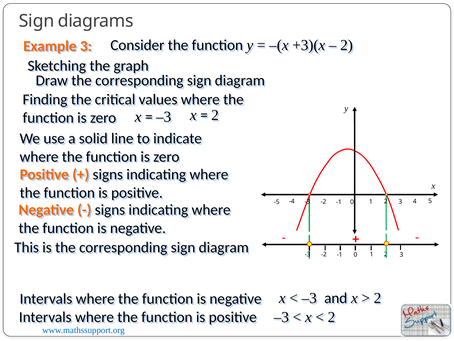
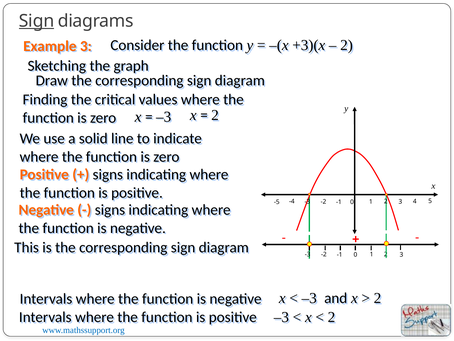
Sign underline: none -> present (37, 21)
